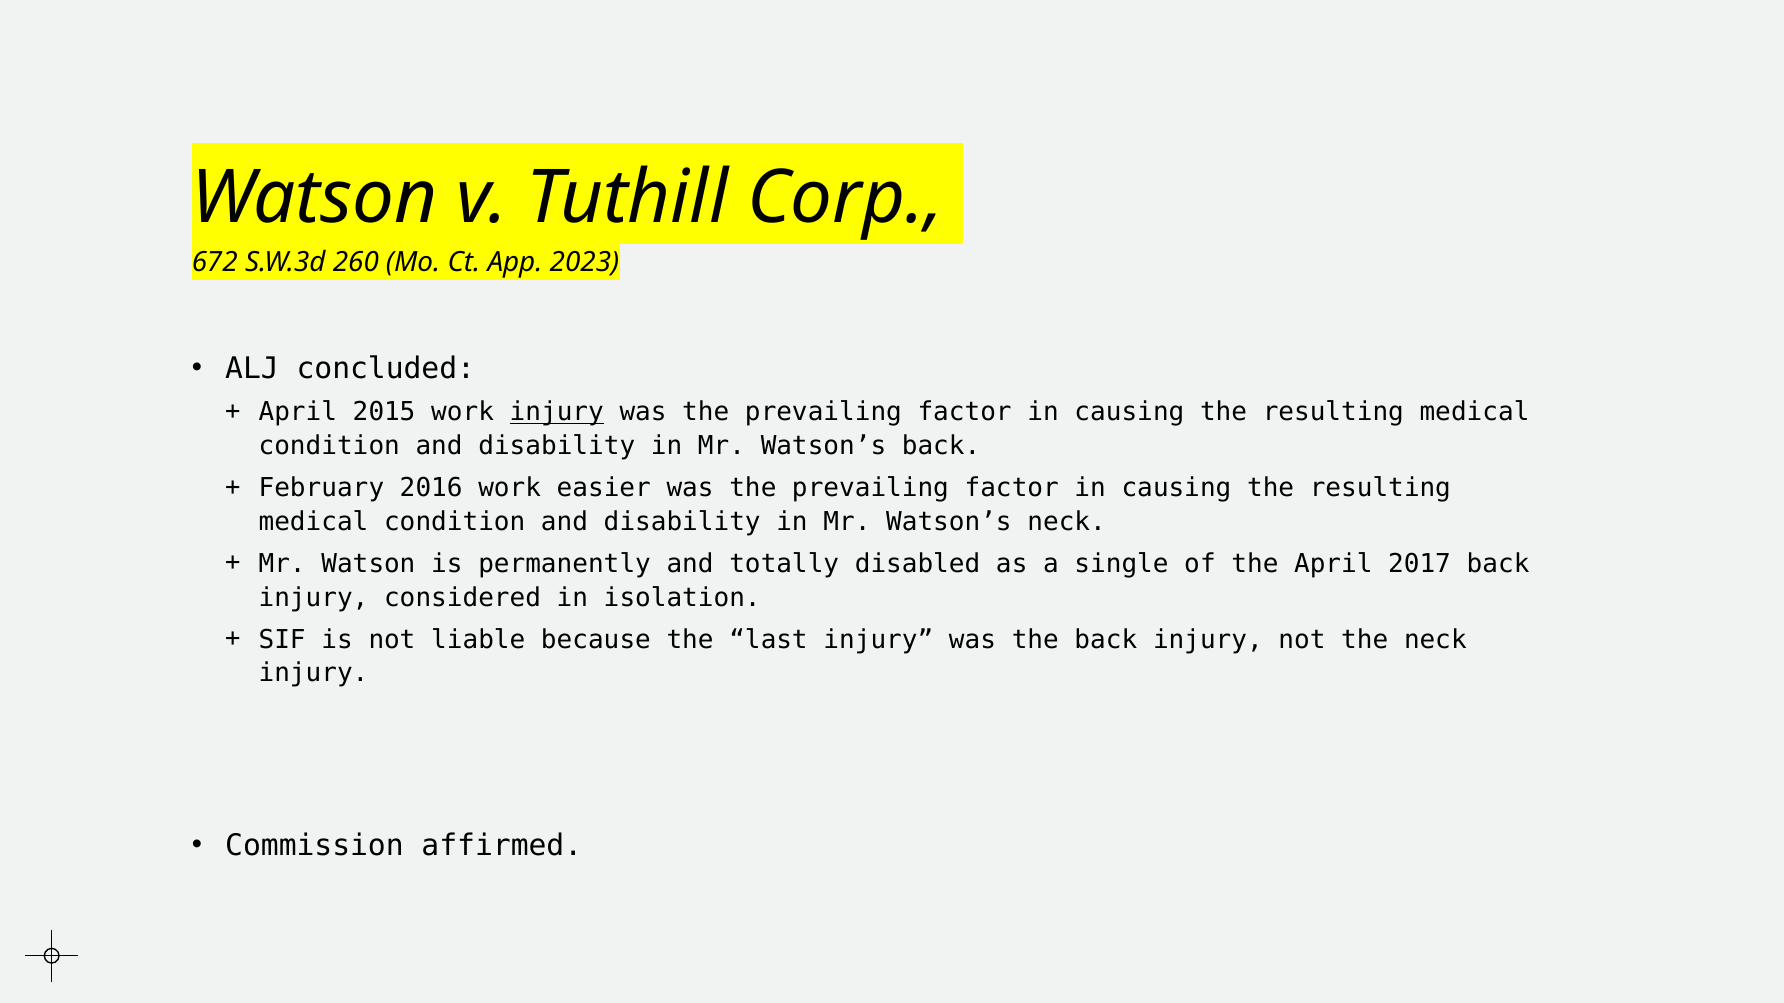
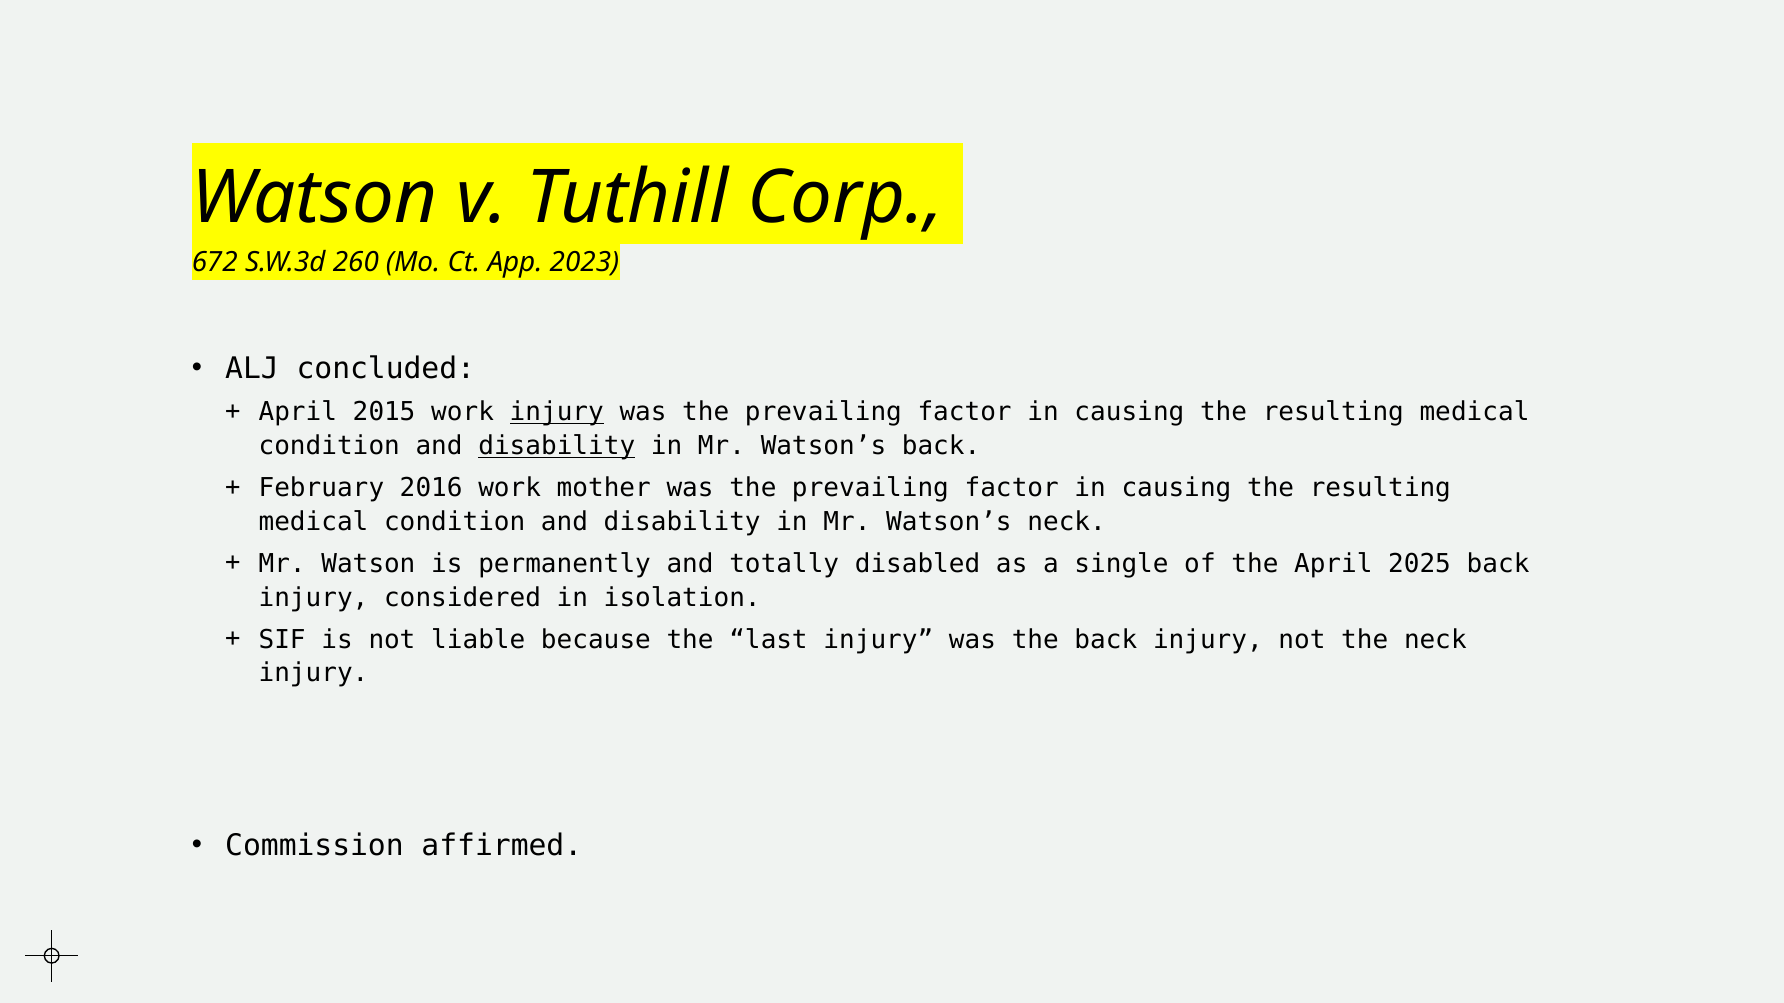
disability underline: none -> present (557, 446)
easier: easier -> mother (604, 488)
2017: 2017 -> 2025 (1420, 564)
